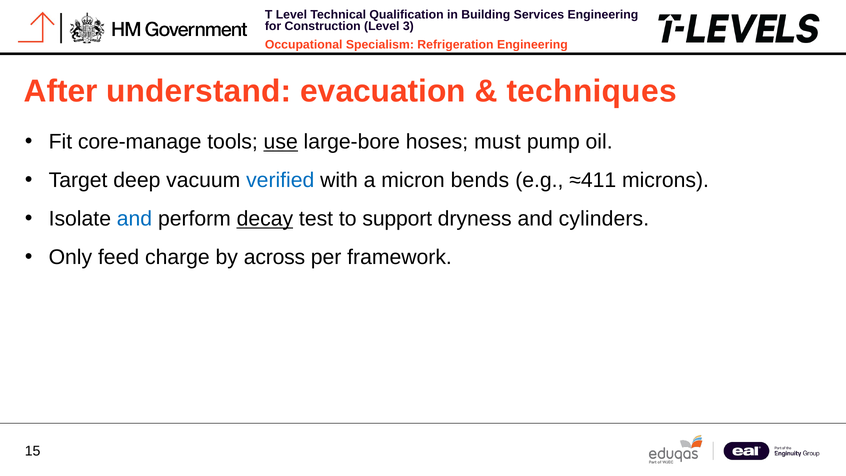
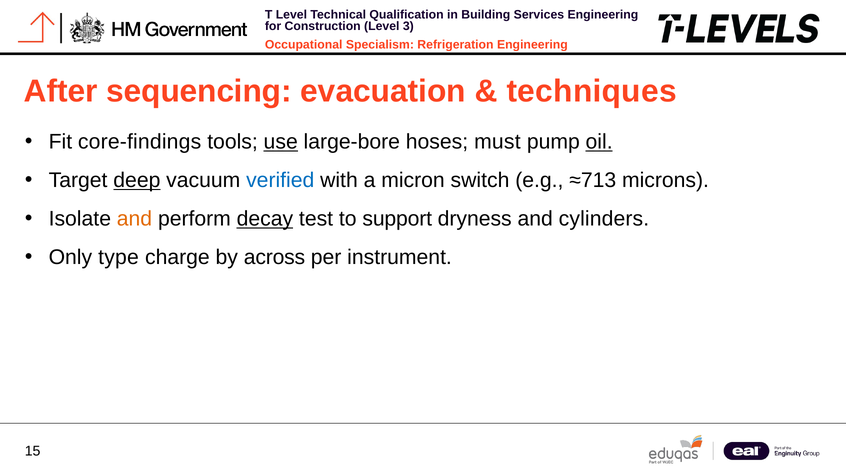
understand: understand -> sequencing (199, 91)
core‑manage: core‑manage -> core‑findings (140, 142)
oil underline: none -> present (599, 142)
deep underline: none -> present (137, 180)
bends: bends -> switch (480, 180)
≈411: ≈411 -> ≈713 (593, 180)
and colour: blue -> orange (134, 219)
feed: feed -> type (118, 257)
framework: framework -> instrument (400, 257)
